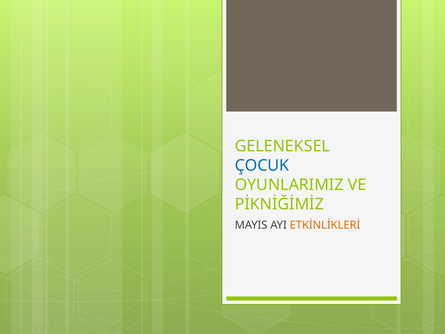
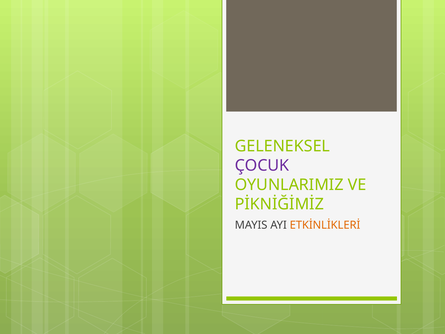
ÇOCUK colour: blue -> purple (262, 165)
